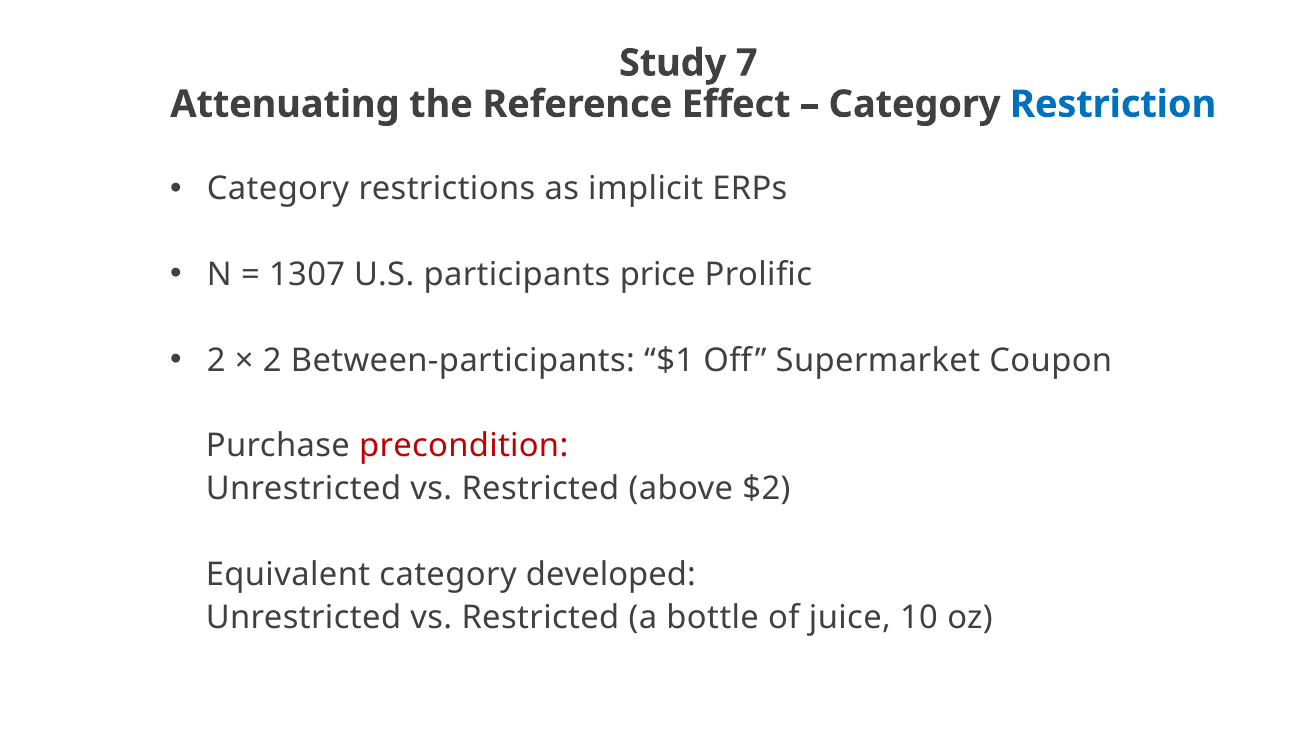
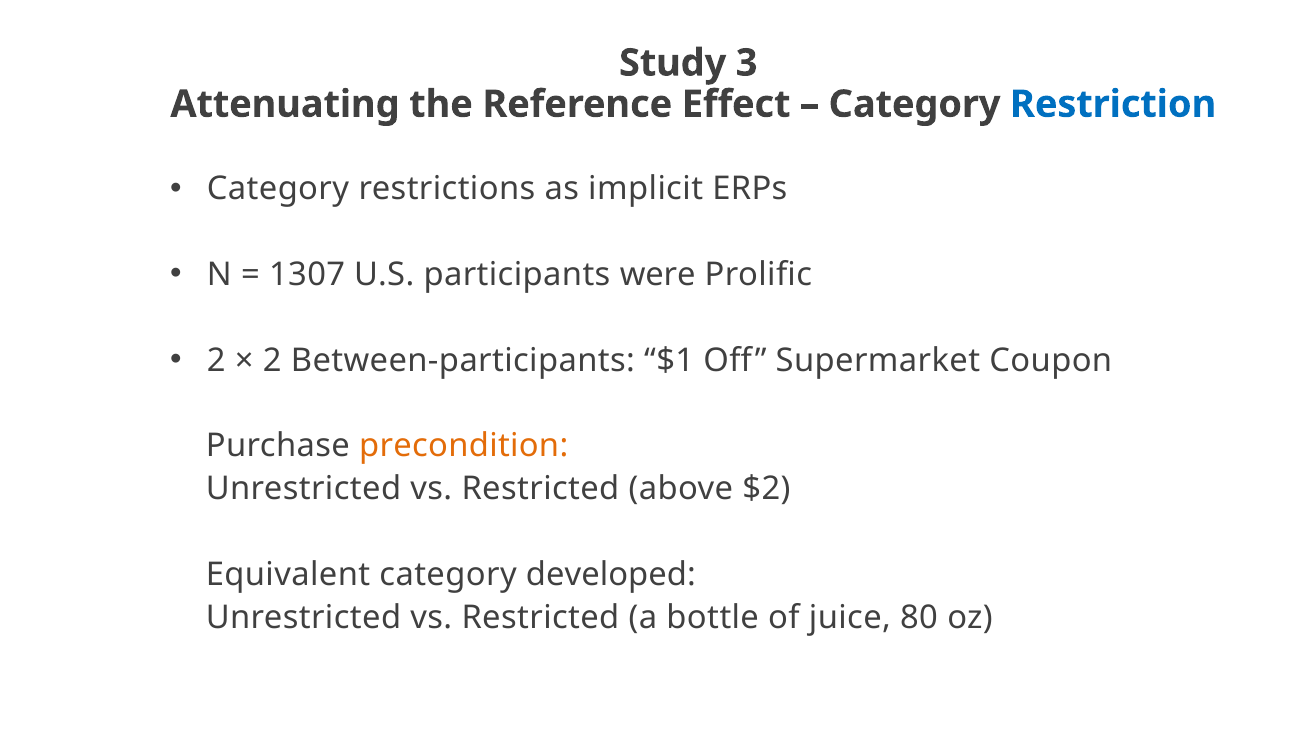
7: 7 -> 3 (747, 63)
price: price -> were (658, 275)
precondition colour: red -> orange (464, 446)
10: 10 -> 80 (919, 617)
